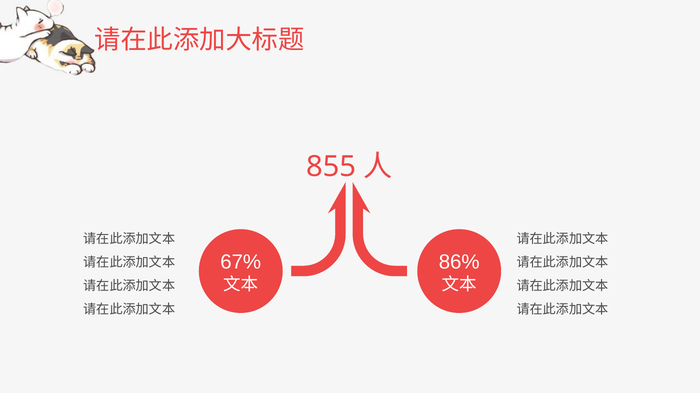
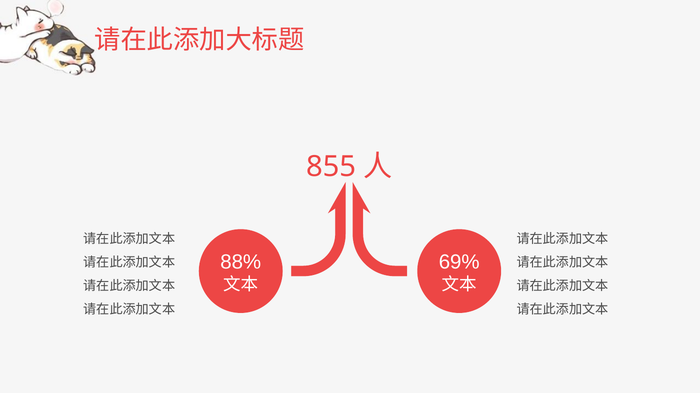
67%: 67% -> 88% (241, 262)
86%: 86% -> 69% (459, 262)
